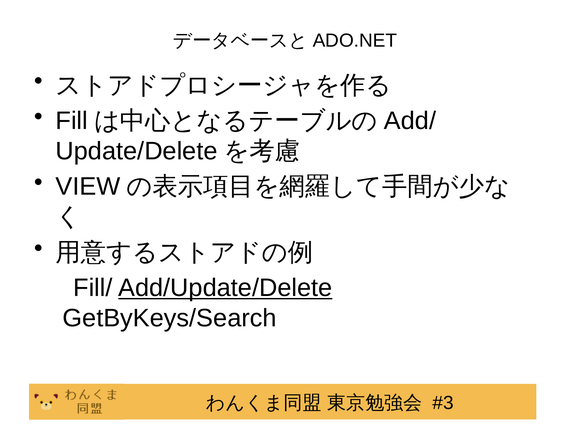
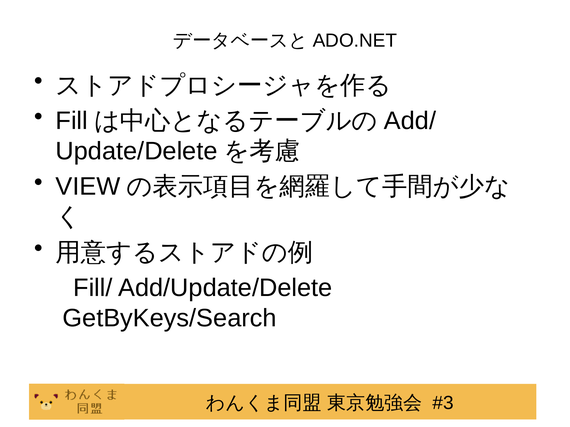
Add/Update/Delete underline: present -> none (225, 288)
